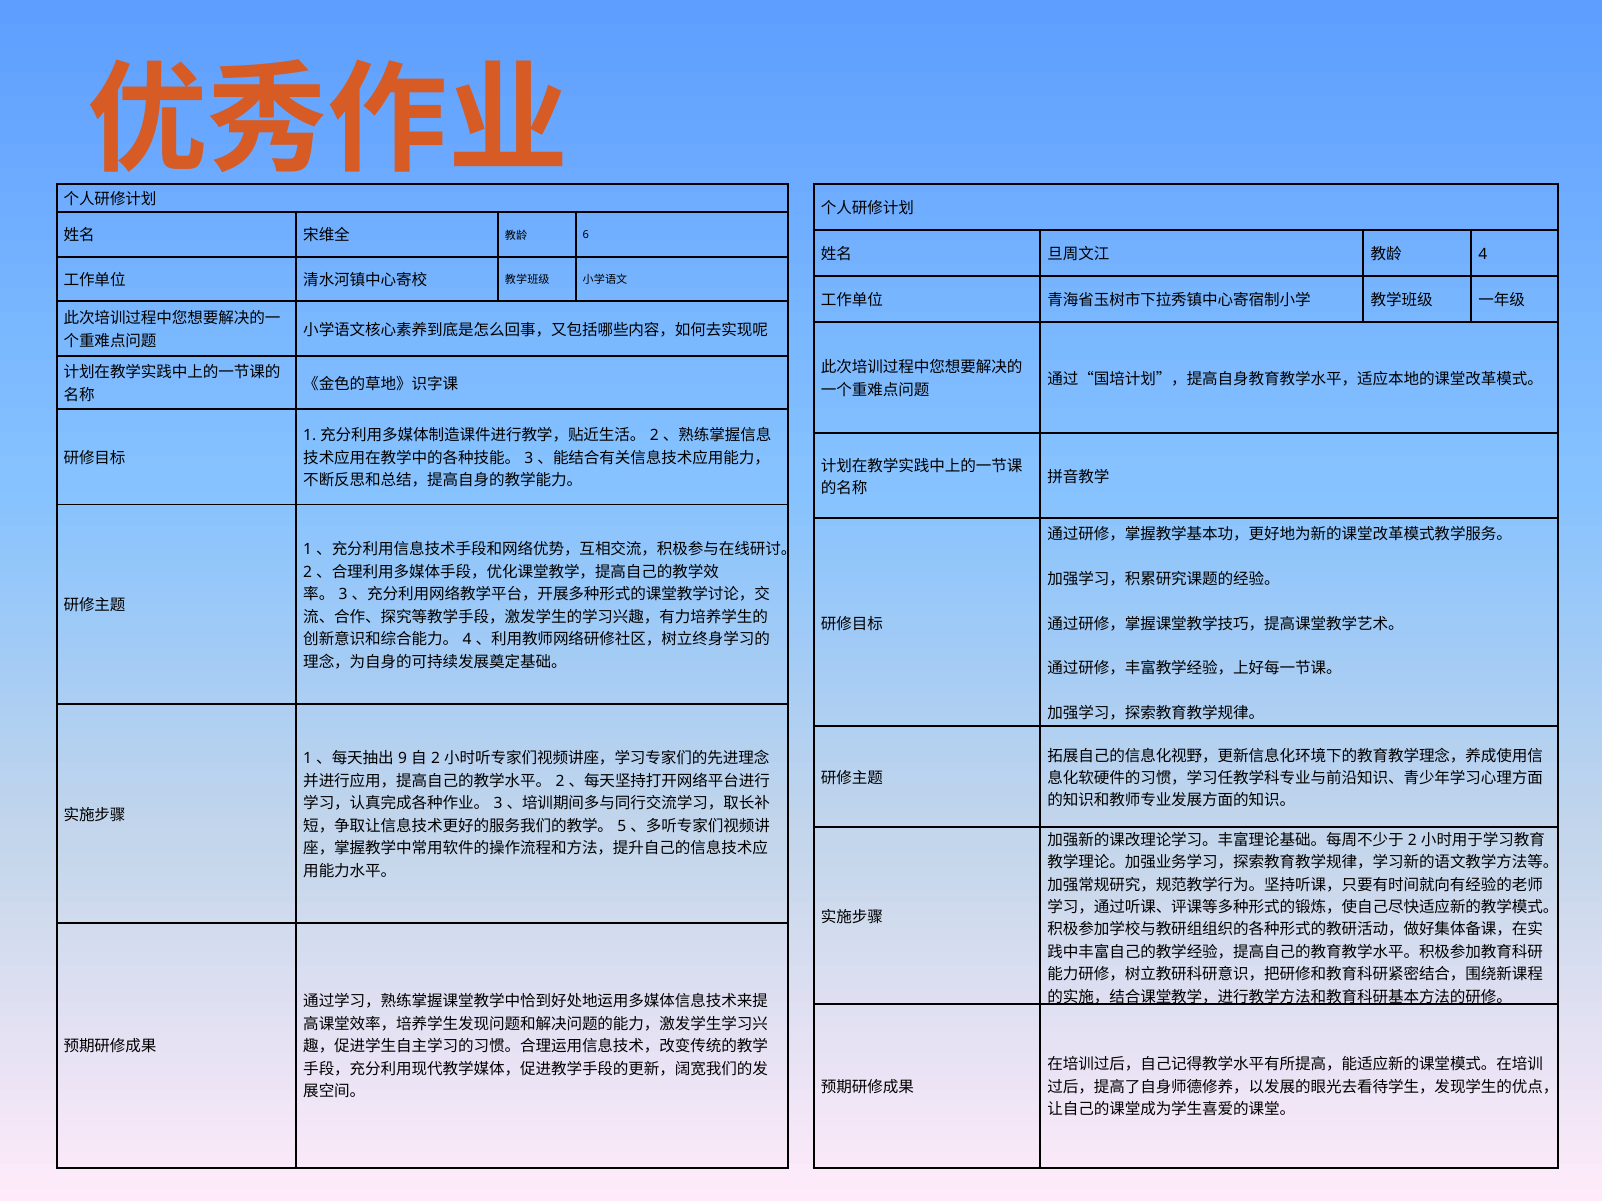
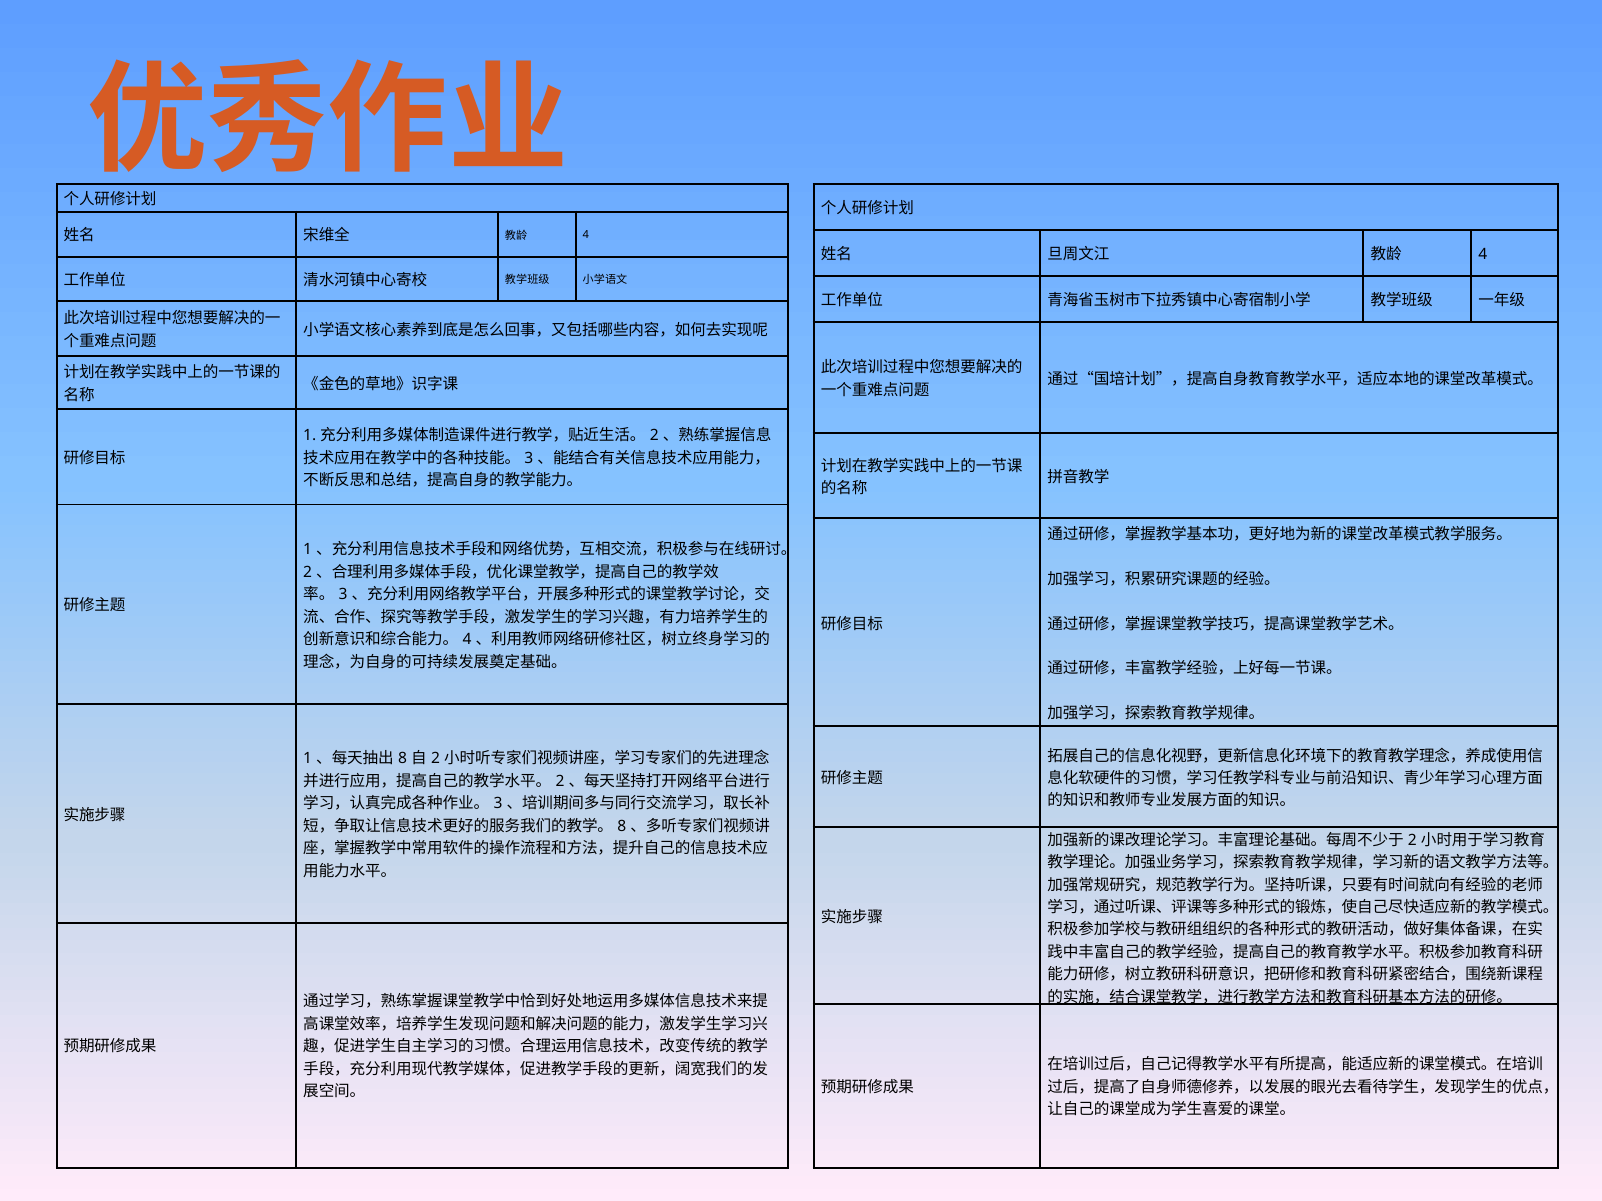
6: 6 -> 4 (586, 235)
9: 9 -> 8 (403, 759)
5: 5 -> 8 (622, 827)
